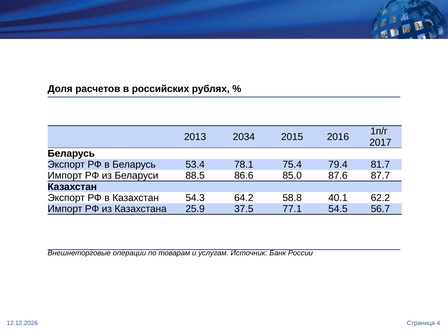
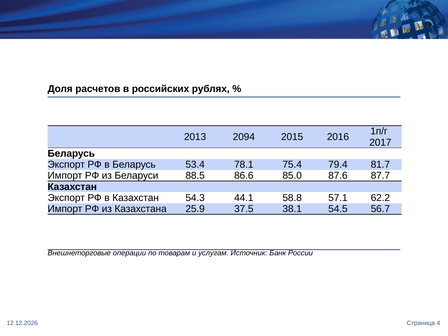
2034: 2034 -> 2094 (244, 137)
64.2: 64.2 -> 44.1 (244, 198)
40.1: 40.1 -> 57.1 (338, 198)
77.1: 77.1 -> 38.1 (292, 209)
